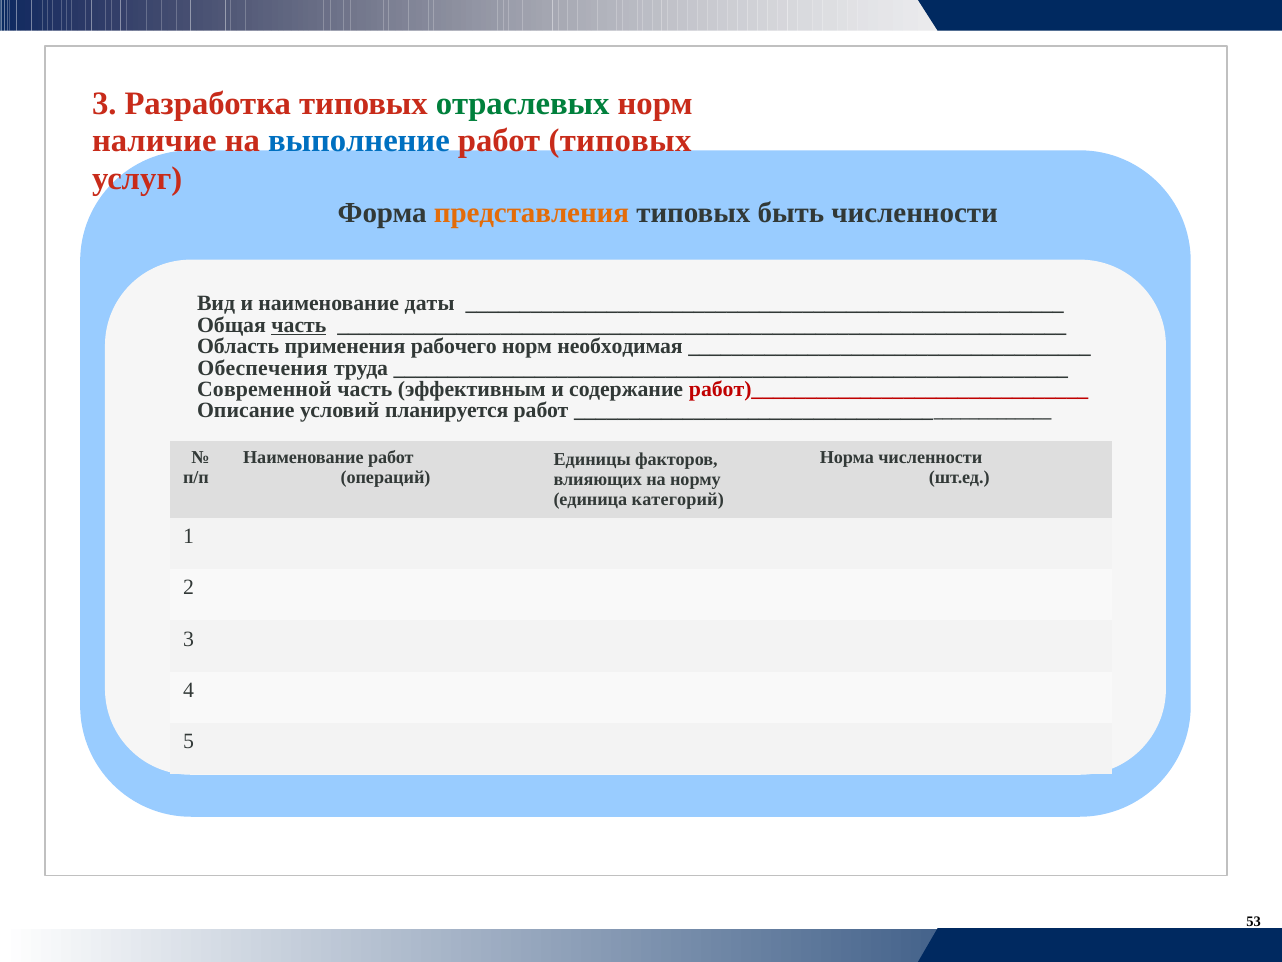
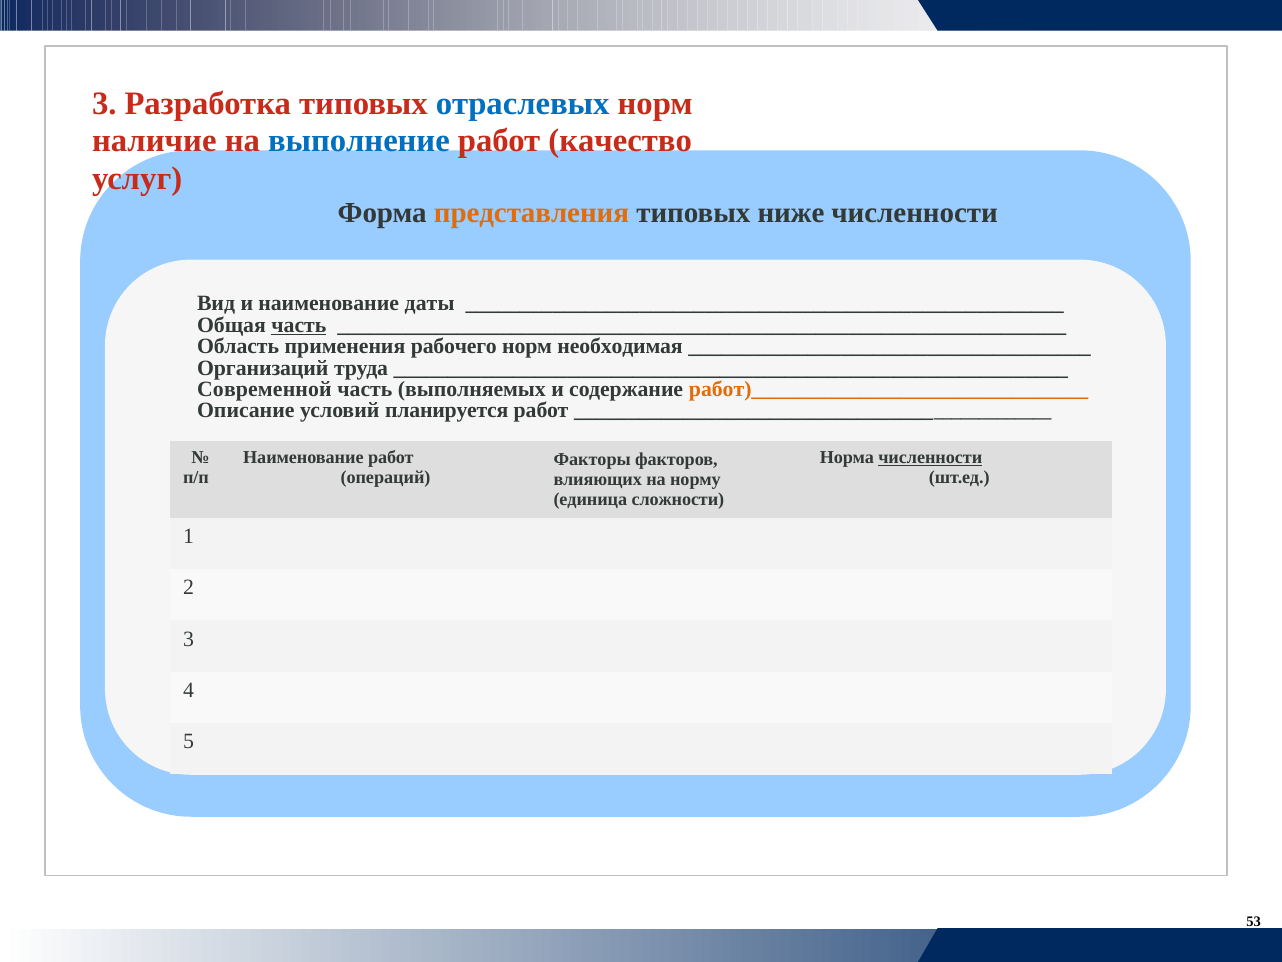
отраслевых colour: green -> blue (523, 104)
работ типовых: типовых -> качество (620, 141)
быть: быть -> ниже (791, 212)
Обеспечения: Обеспечения -> Организаций (263, 368)
эффективным: эффективным -> выполняемых (472, 389)
работ)_______________________________ colour: red -> orange (889, 389)
численности underline: none -> present (930, 457)
Единицы: Единицы -> Факторы (592, 459)
категорий: категорий -> сложности (678, 499)
